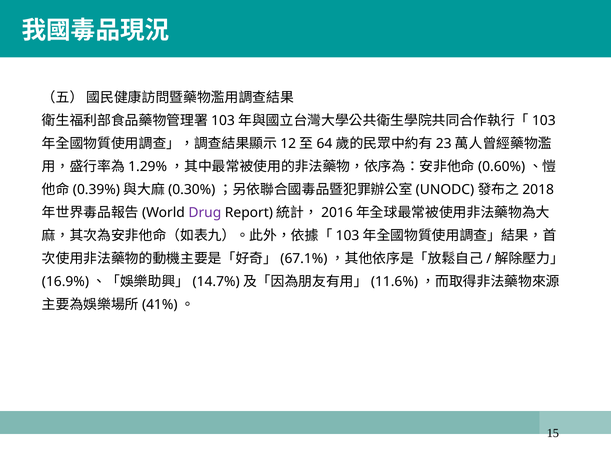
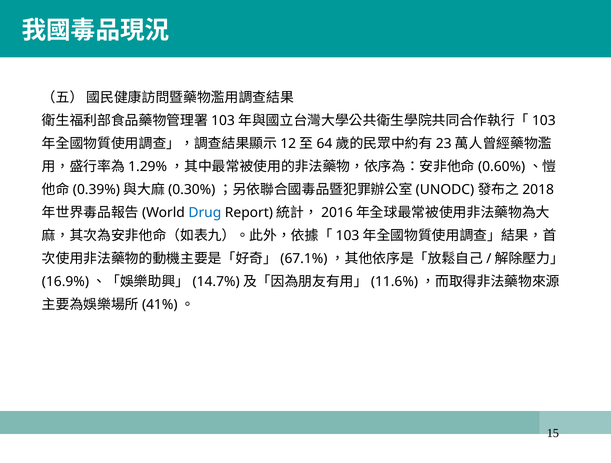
Drug colour: purple -> blue (205, 213)
